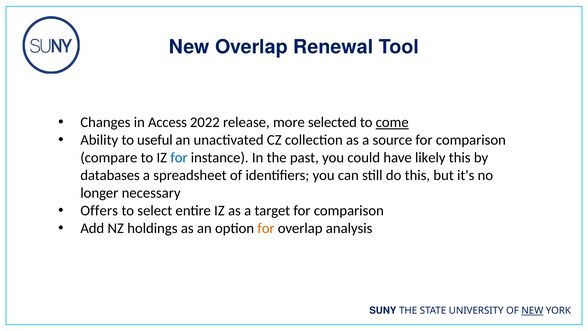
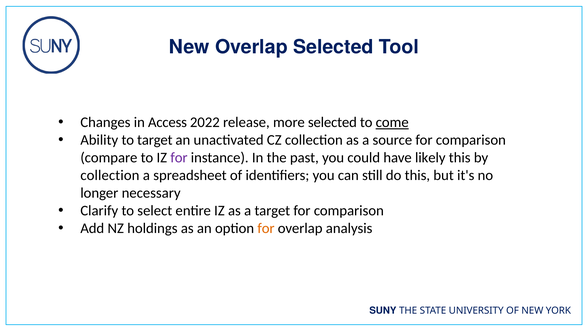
Overlap Renewal: Renewal -> Selected (333, 47)
to useful: useful -> target (155, 140)
for colour: blue -> purple (179, 158)
databases: databases -> collection (110, 175)
Offers: Offers -> Clarify (99, 211)
NEW underline: present -> none (532, 310)
